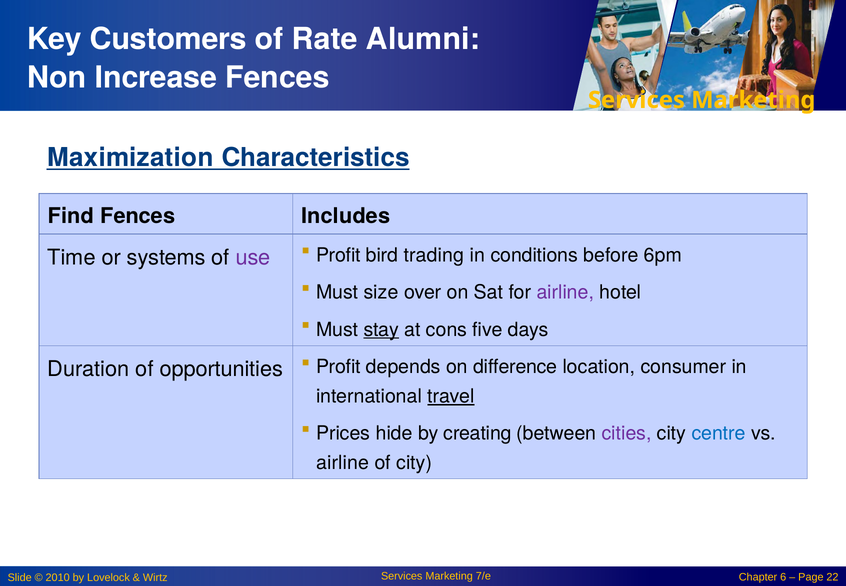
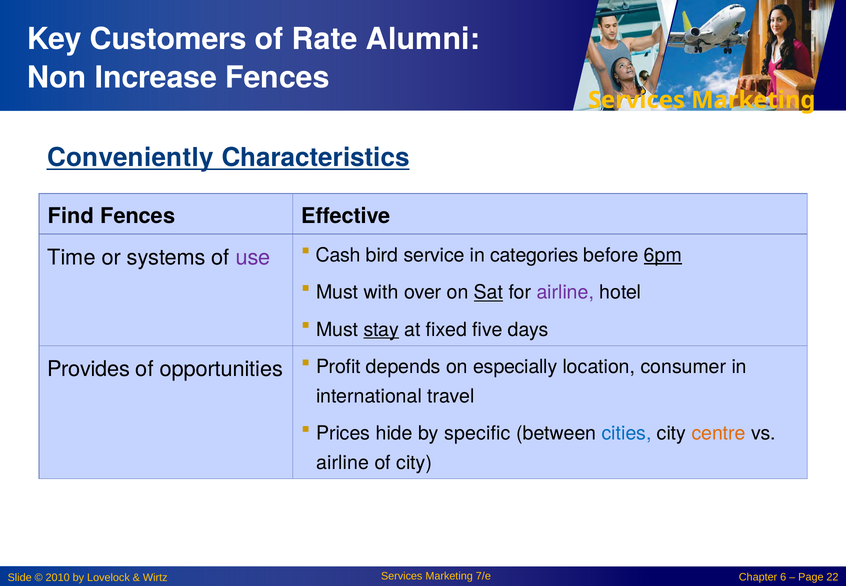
Maximization: Maximization -> Conveniently (130, 157)
Includes: Includes -> Effective (346, 216)
Profit: Profit -> Cash (338, 255)
trading: trading -> service (434, 255)
conditions: conditions -> categories (534, 255)
6pm underline: none -> present (663, 255)
size: size -> with (381, 292)
Sat underline: none -> present (489, 292)
cons: cons -> fixed (447, 330)
Duration: Duration -> Provides (89, 369)
difference: difference -> especially (515, 367)
travel underline: present -> none (451, 396)
creating: creating -> specific (477, 433)
cities colour: purple -> blue (627, 433)
centre colour: blue -> orange (719, 433)
